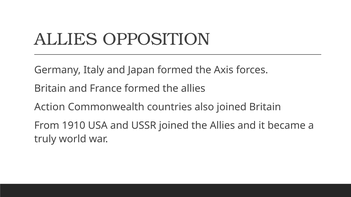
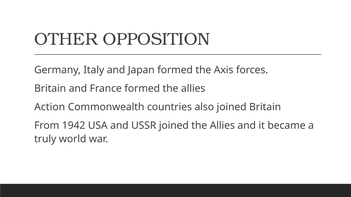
ALLIES: ALLIES -> OTHER (66, 39)
1910: 1910 -> 1942 (74, 126)
